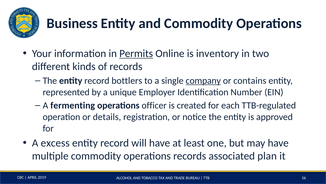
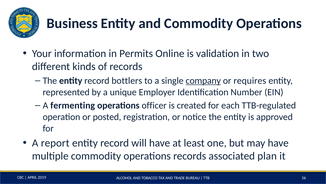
Permits underline: present -> none (136, 53)
inventory: inventory -> validation (218, 53)
contains: contains -> requires (250, 80)
details: details -> posted (107, 117)
excess: excess -> report (55, 142)
